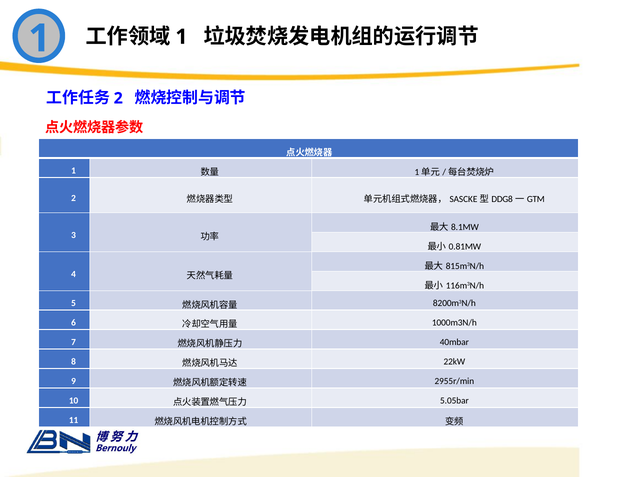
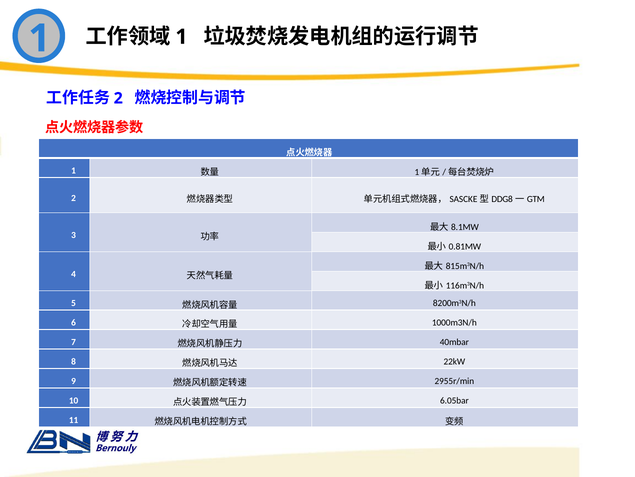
5.05bar: 5.05bar -> 6.05bar (454, 400)
